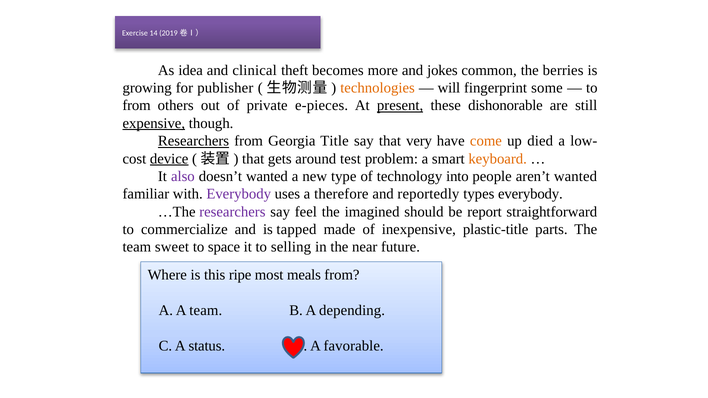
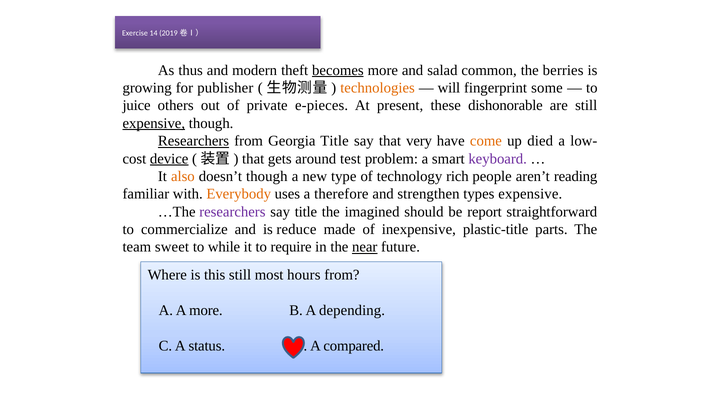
idea: idea -> thus (191, 70)
clinical: clinical -> modern (255, 70)
becomes underline: none -> present (338, 70)
jokes: jokes -> salad (442, 70)
from: from -> juice (137, 106)
present underline: present -> none (400, 106)
keyboard colour: orange -> purple (498, 159)
also colour: purple -> orange (183, 177)
doesn’t wanted: wanted -> though (267, 177)
into: into -> rich (457, 177)
aren’t wanted: wanted -> reading (576, 177)
Everybody colour: purple -> orange (239, 194)
reportedly: reportedly -> strengthen (428, 194)
types everybody: everybody -> expensive (530, 194)
say feel: feel -> title (306, 212)
tapped: tapped -> reduce (296, 230)
space: space -> while (224, 247)
selling: selling -> require (291, 247)
near underline: none -> present (365, 247)
this ripe: ripe -> still (240, 275)
meals: meals -> hours (304, 275)
A team: team -> more (206, 311)
favorable: favorable -> compared (354, 346)
